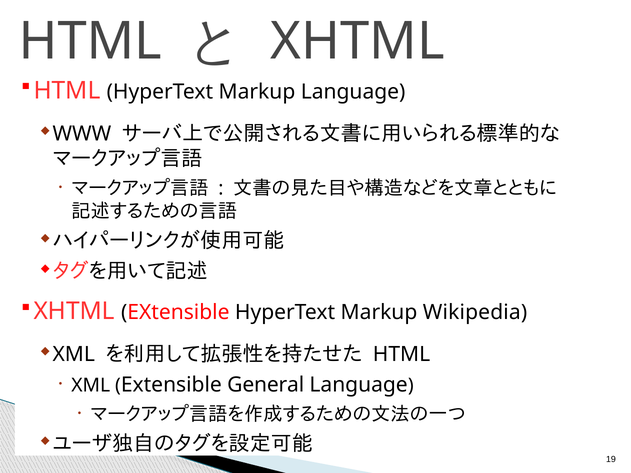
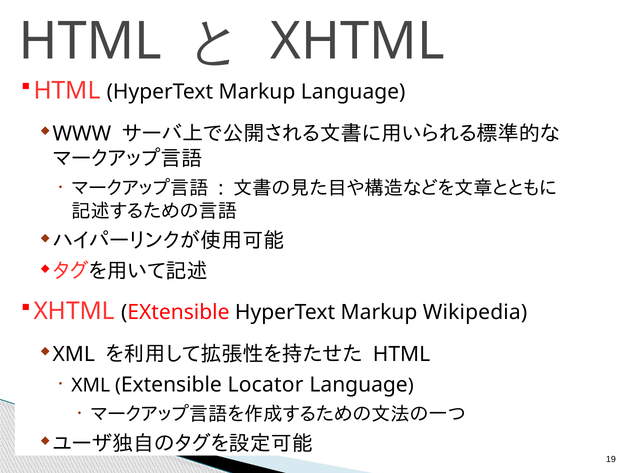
General: General -> Locator (266, 385)
